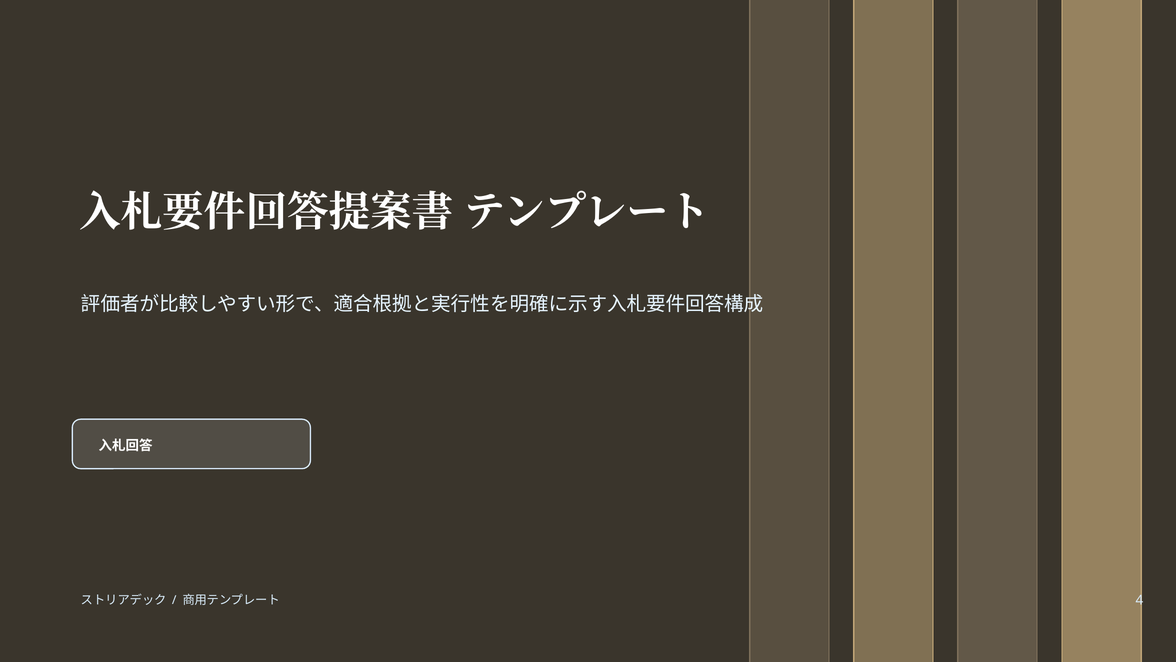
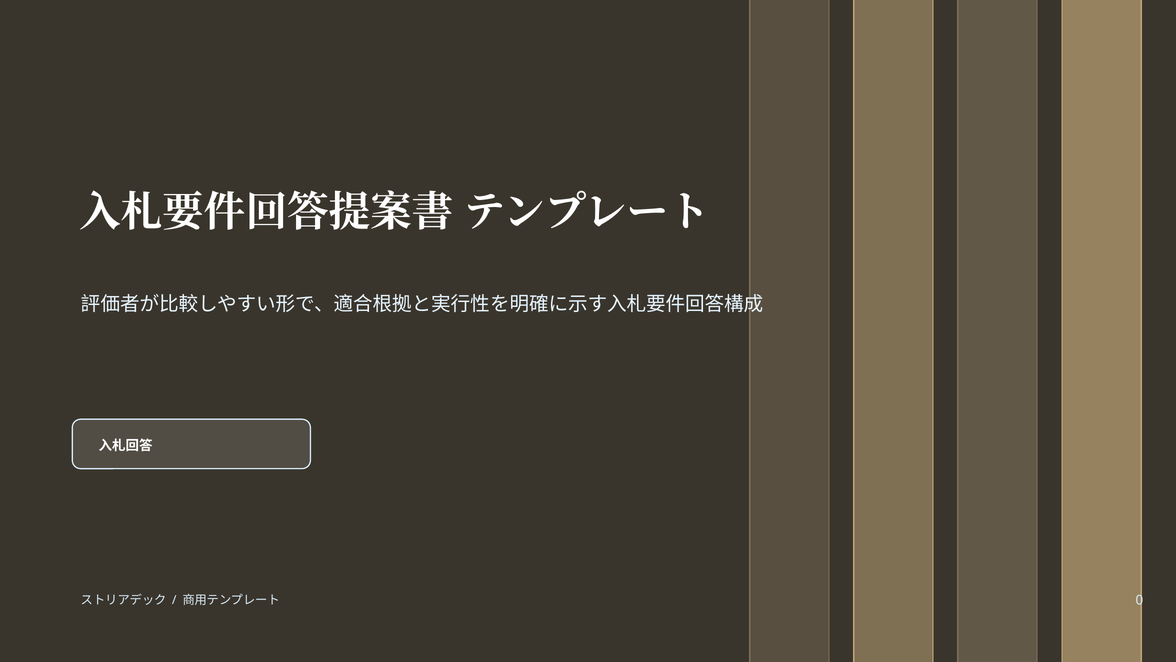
4: 4 -> 0 (1139, 600)
